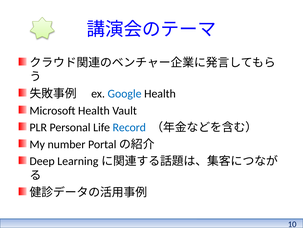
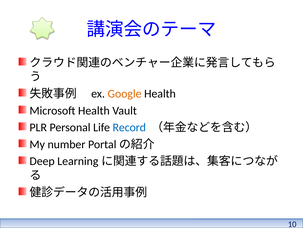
Google colour: blue -> orange (125, 93)
